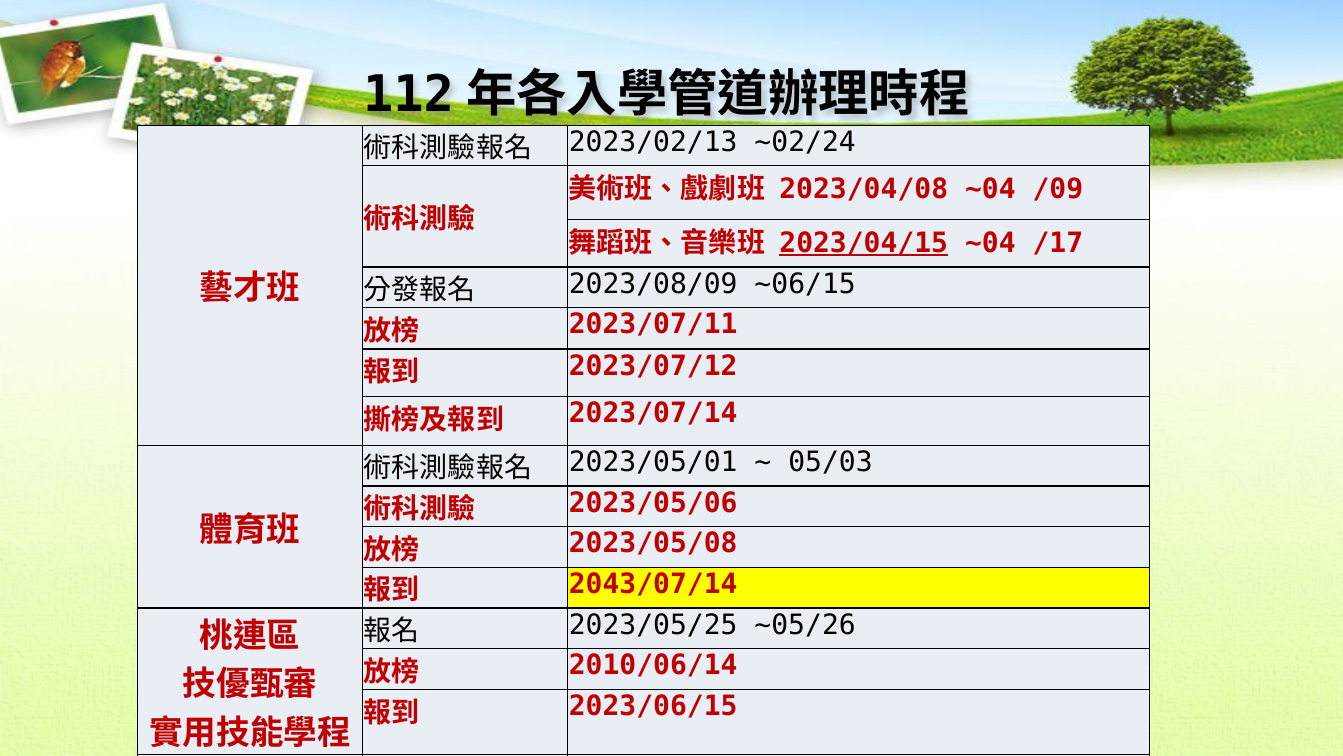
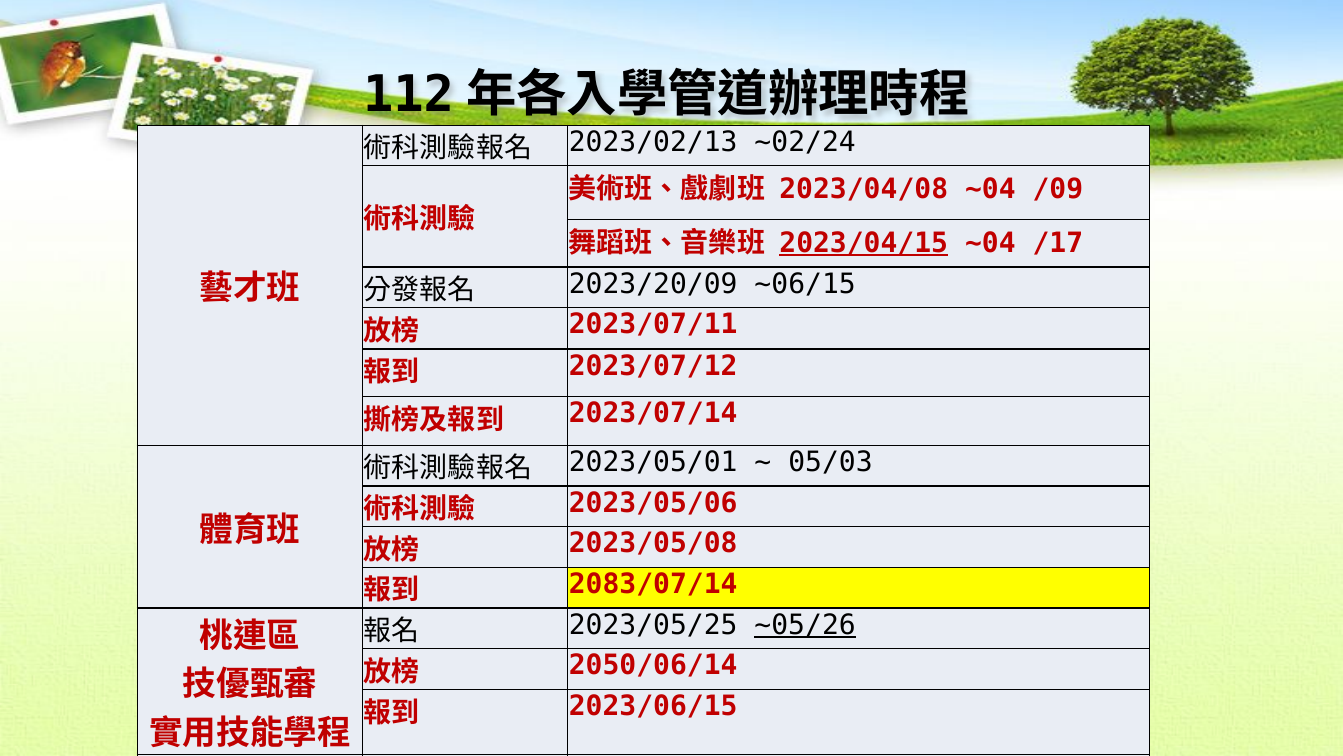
2023/08/09: 2023/08/09 -> 2023/20/09 (653, 284)
2043/07/14: 2043/07/14 -> 2083/07/14 (653, 584)
~05/26 underline: none -> present (805, 624)
2010/06/14: 2010/06/14 -> 2050/06/14 (653, 665)
